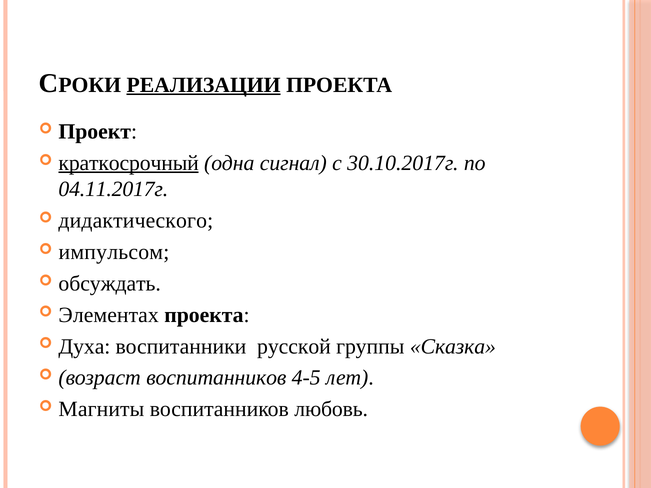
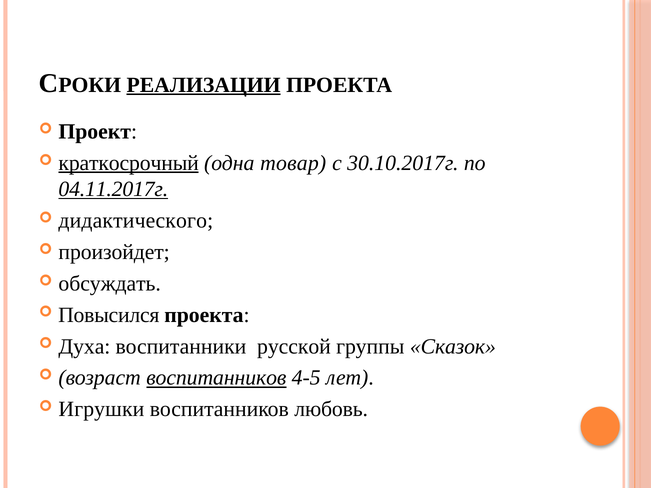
сигнал: сигнал -> товар (293, 163)
04.11.2017г underline: none -> present (113, 189)
импульсом: импульсом -> произойдет (114, 252)
Элементах: Элементах -> Повысился (109, 315)
Сказка: Сказка -> Сказок (453, 347)
воспитанников underline: none -> present (216, 378)
Магниты: Магниты -> Игрушки (101, 410)
